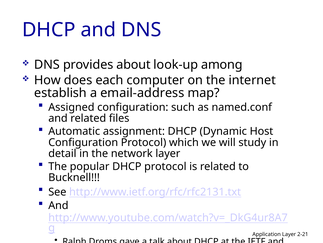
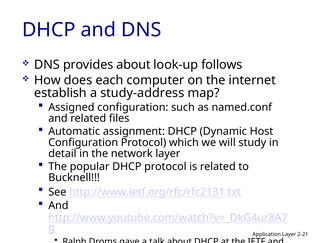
among: among -> follows (222, 65)
email-address: email-address -> study-address (142, 93)
